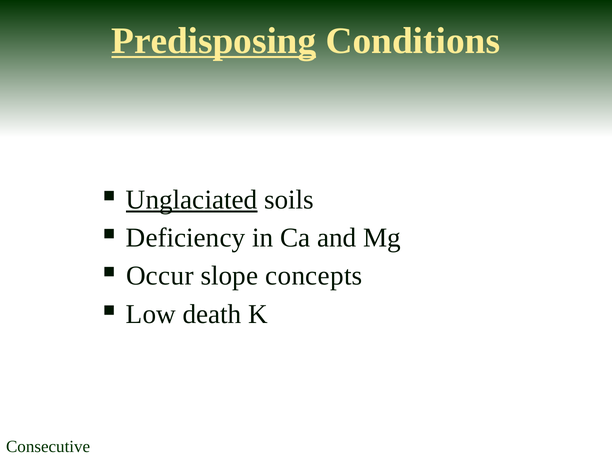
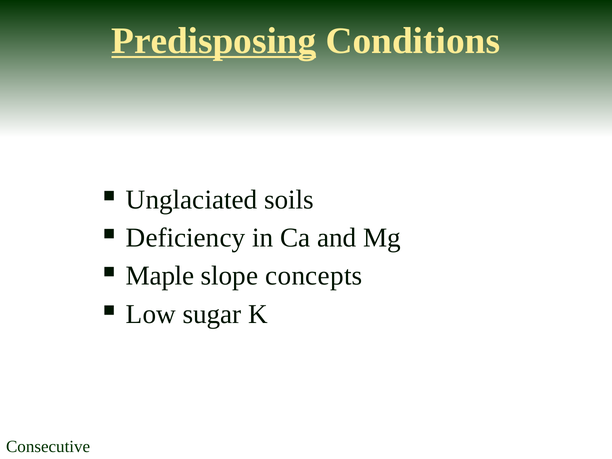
Unglaciated underline: present -> none (192, 200)
Occur: Occur -> Maple (160, 276)
death: death -> sugar (212, 314)
